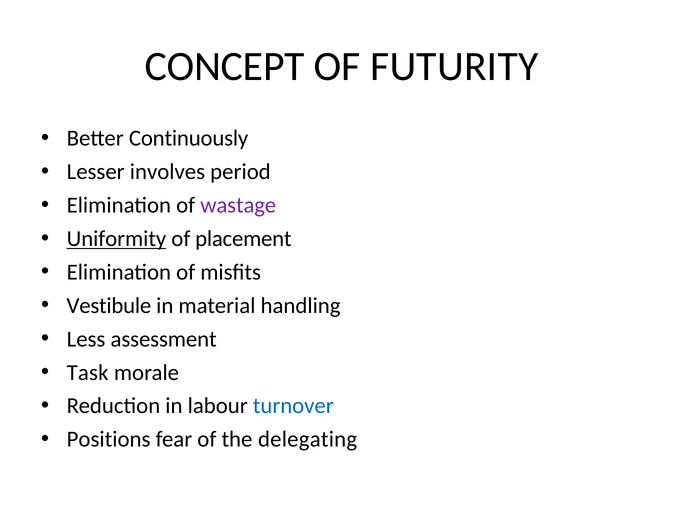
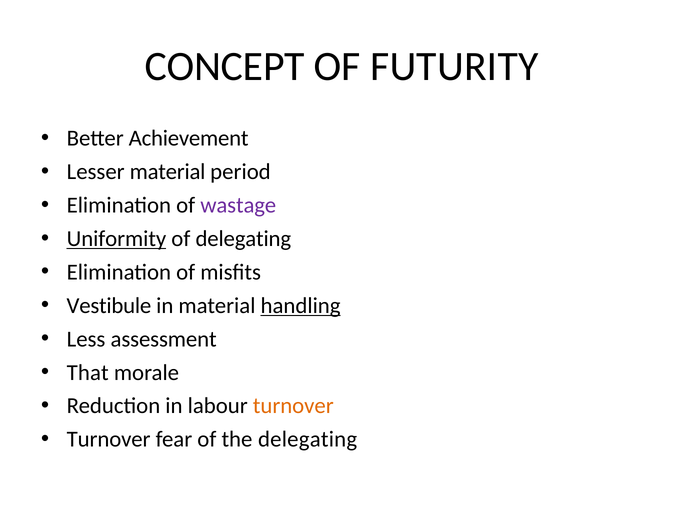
Continuously: Continuously -> Achievement (189, 138)
Lesser involves: involves -> material (168, 172)
of placement: placement -> delegating (243, 239)
handling underline: none -> present (301, 306)
Task: Task -> That (88, 373)
turnover colour: blue -> orange (293, 406)
Positions: Positions -> Turnover (109, 439)
